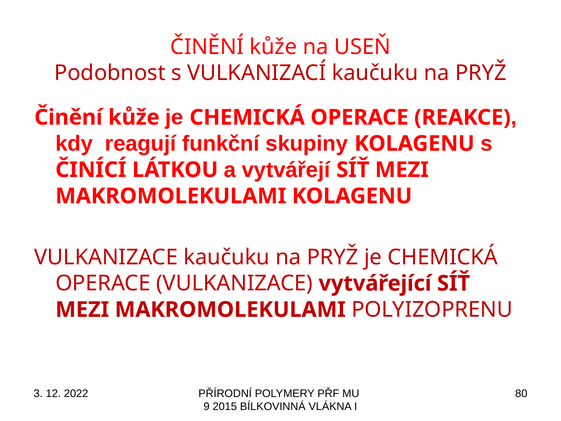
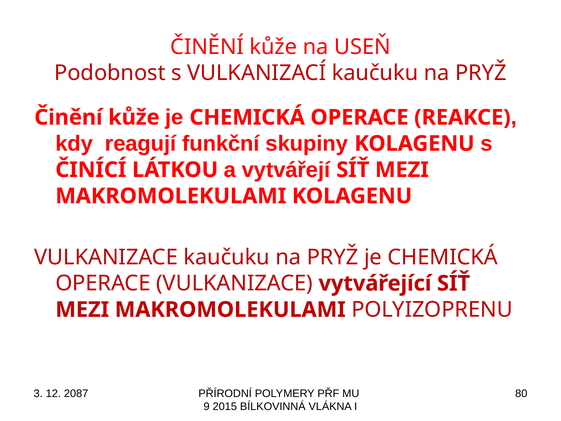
2022: 2022 -> 2087 (76, 393)
